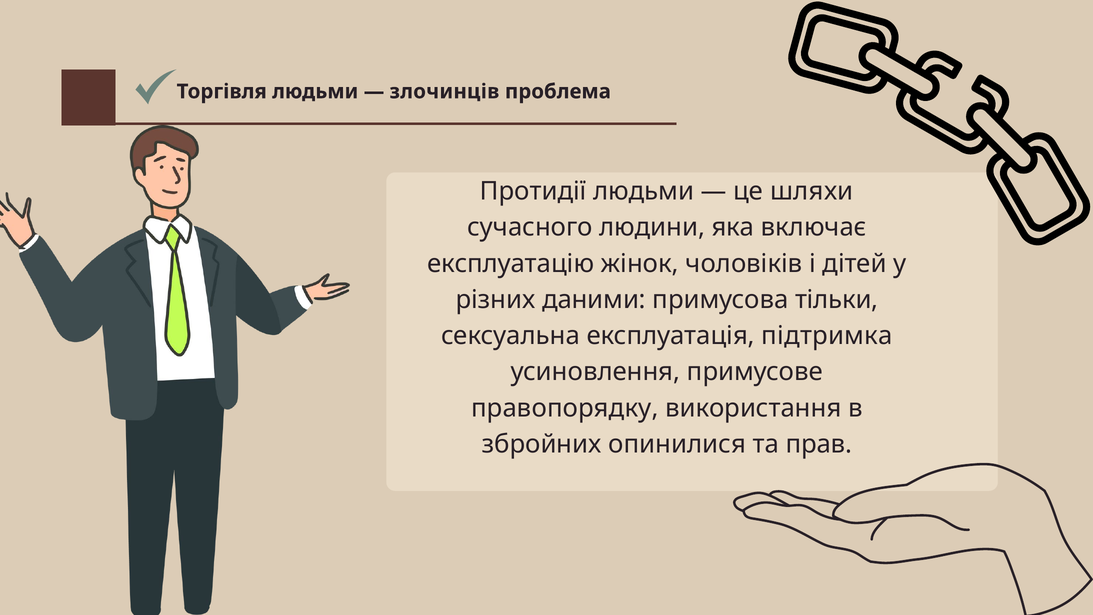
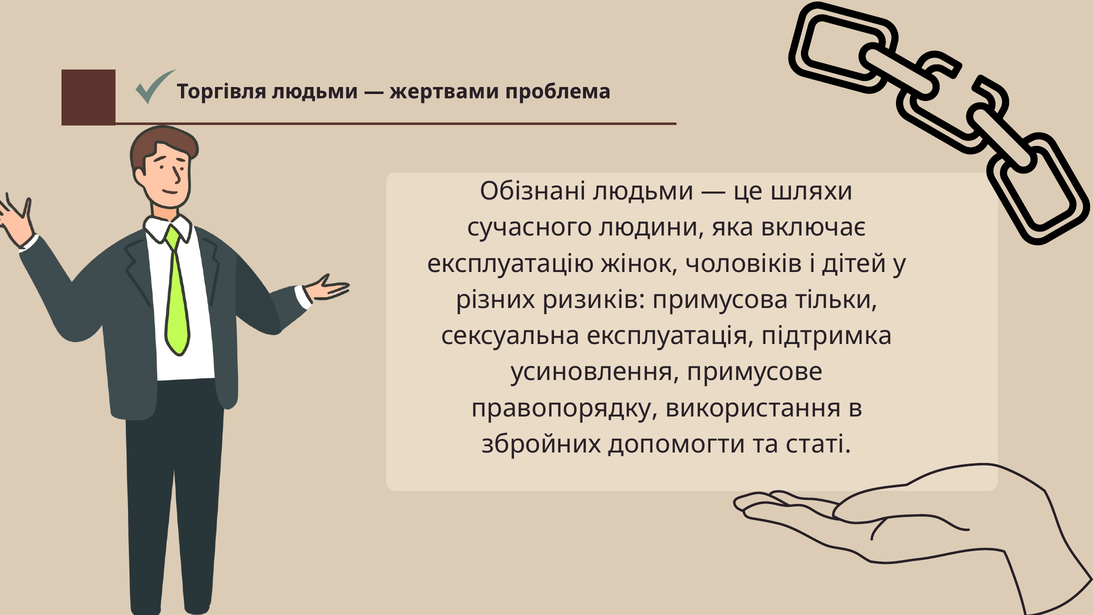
злочинців: злочинців -> жертвами (444, 92)
Протидії: Протидії -> Обізнані (533, 191)
даними: даними -> ризиків (594, 300)
опинилися: опинилися -> допомогти (677, 444)
прав: прав -> статі (819, 444)
